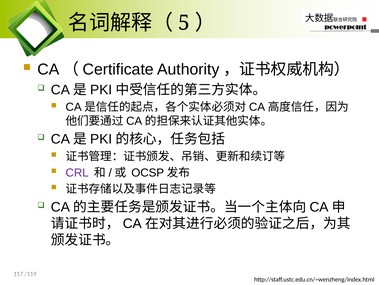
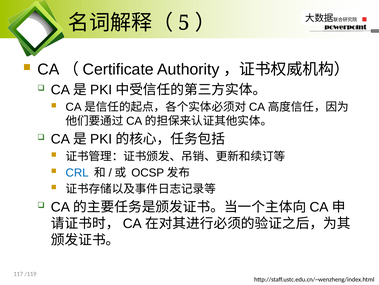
CRL colour: purple -> blue (77, 172)
